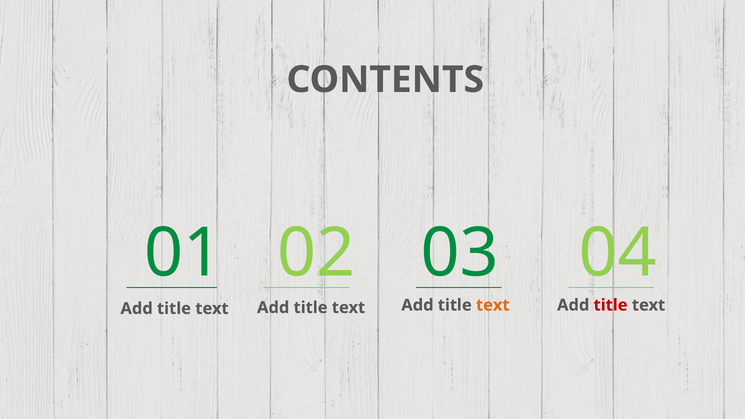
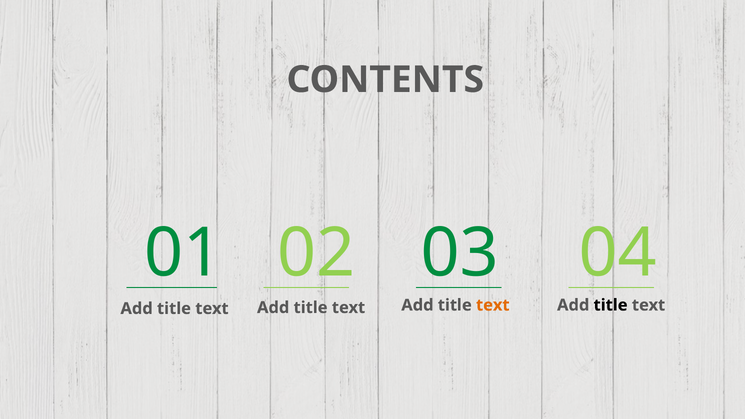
title colour: red -> black (611, 305)
